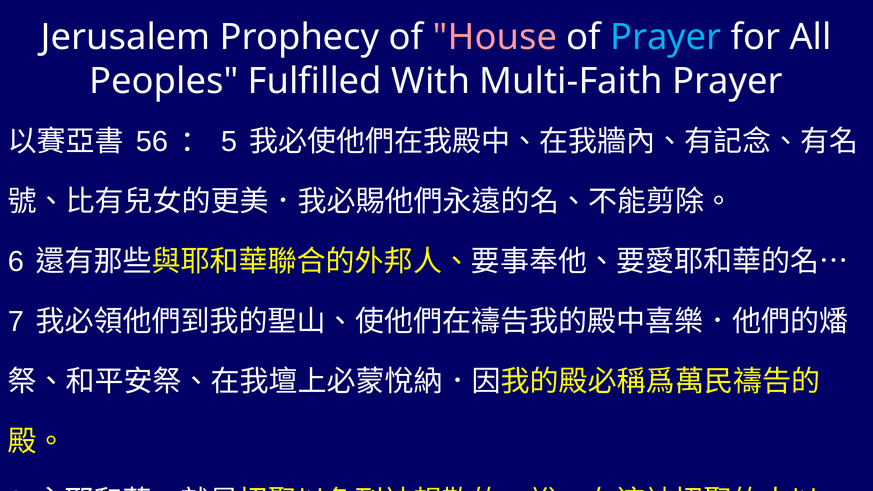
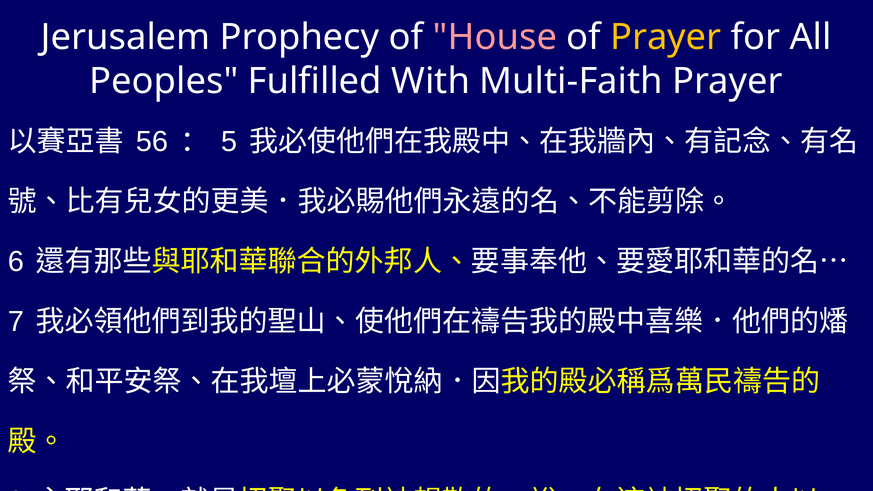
Prayer colour: light blue -> yellow (666, 37)
